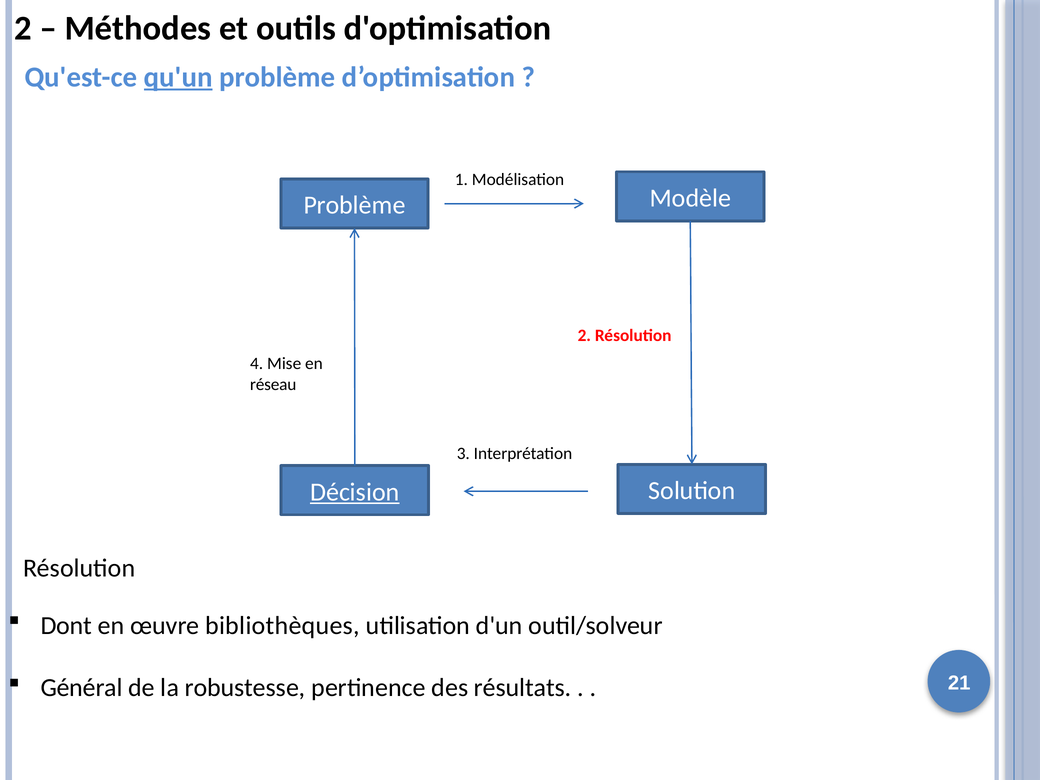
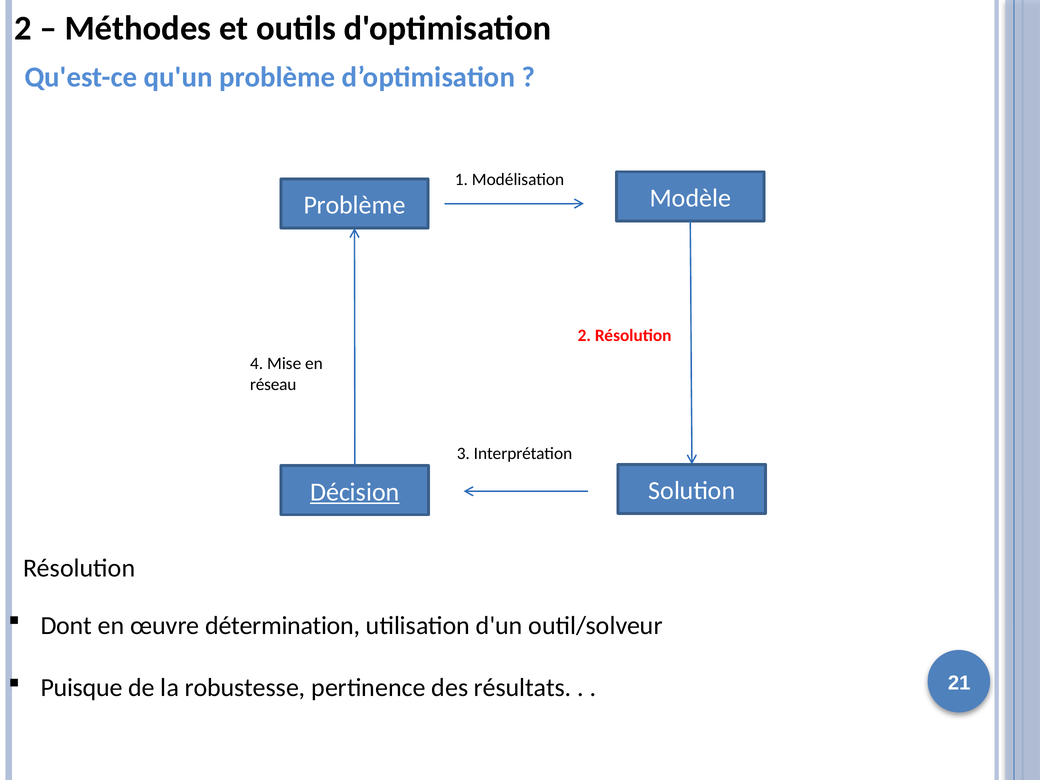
qu'un underline: present -> none (178, 77)
bibliothèques: bibliothèques -> détermination (283, 625)
Général: Général -> Puisque (82, 688)
